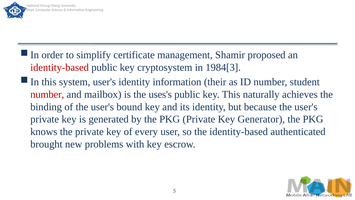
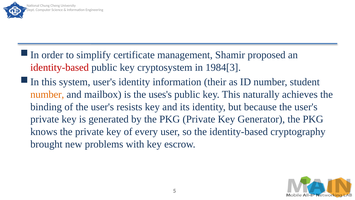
number colour: red -> orange (47, 94)
bound: bound -> resists (129, 107)
authenticated: authenticated -> cryptography (298, 132)
